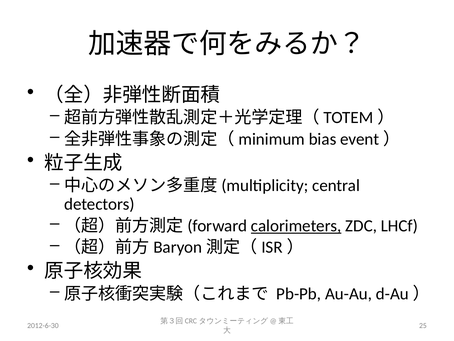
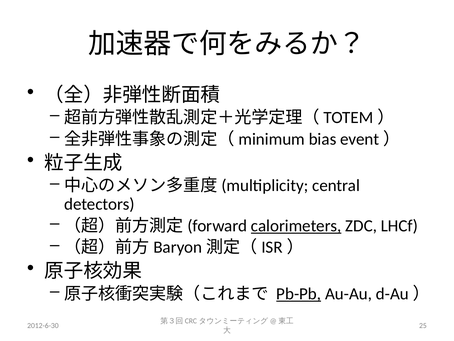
Pb-Pb underline: none -> present (299, 293)
